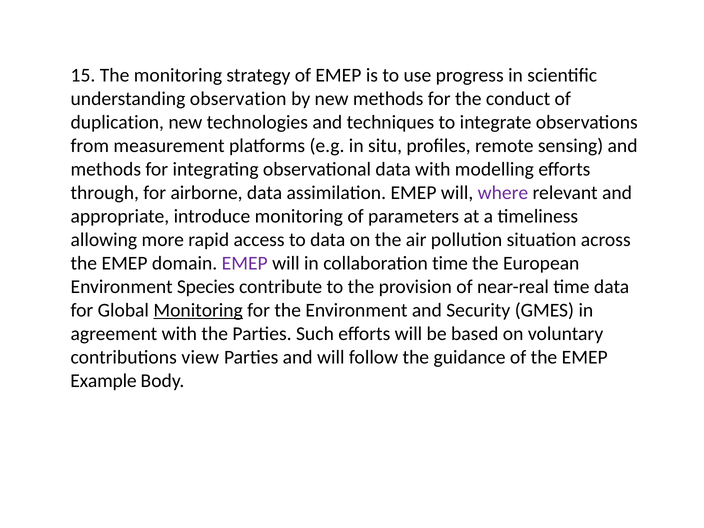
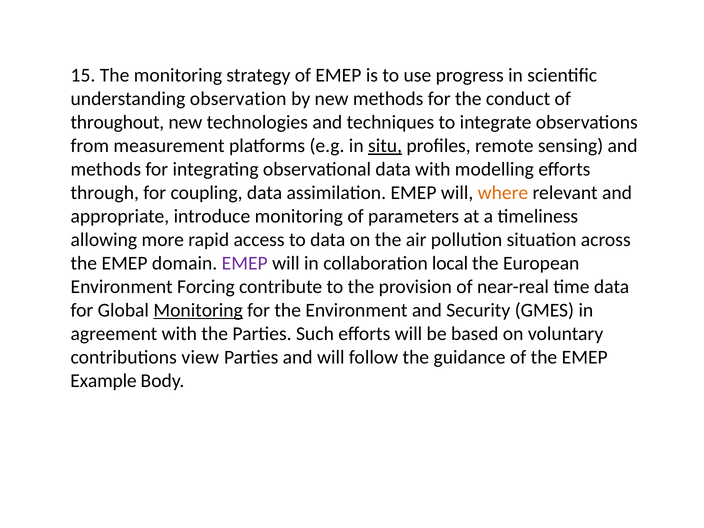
duplication: duplication -> throughout (117, 122)
situ underline: none -> present (385, 146)
airborne: airborne -> coupling (207, 193)
where colour: purple -> orange (503, 193)
collaboration time: time -> local (450, 263)
Species: Species -> Forcing (206, 287)
